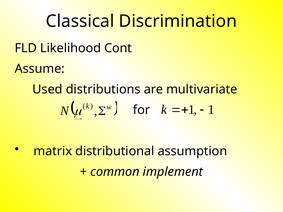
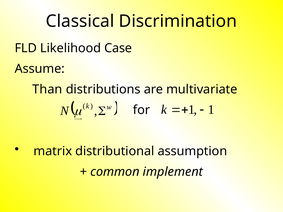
Cont: Cont -> Case (118, 48)
Used: Used -> Than (47, 90)
